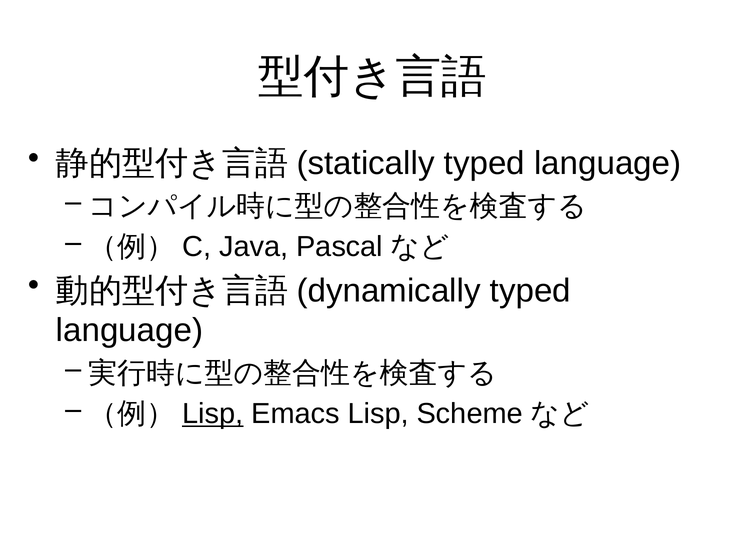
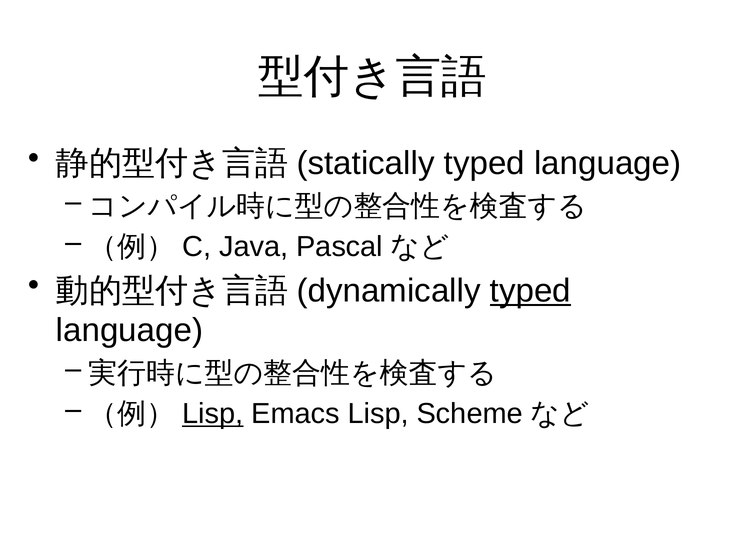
typed underline: none -> present (530, 291)
